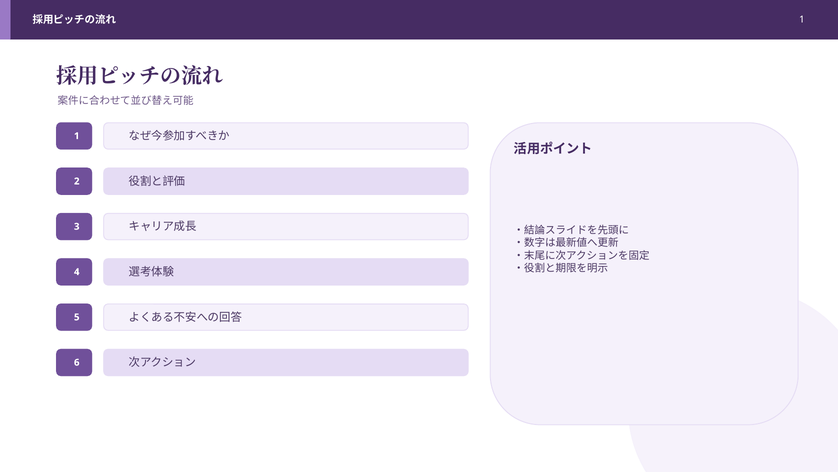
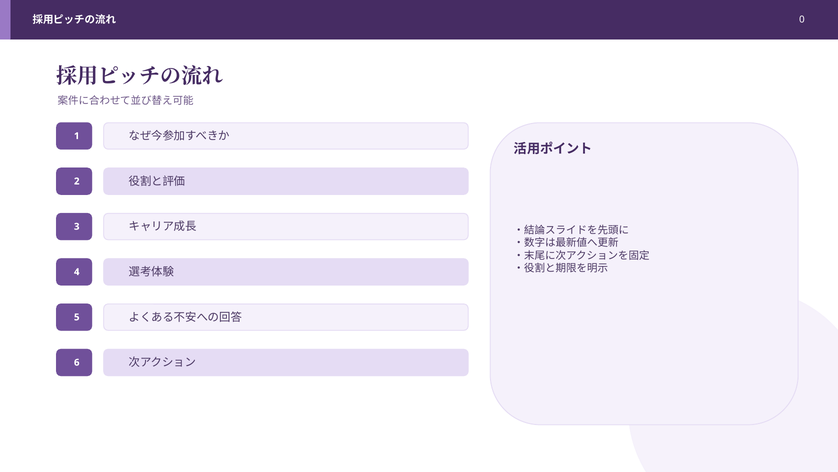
1: 1 -> 0 (802, 19)
